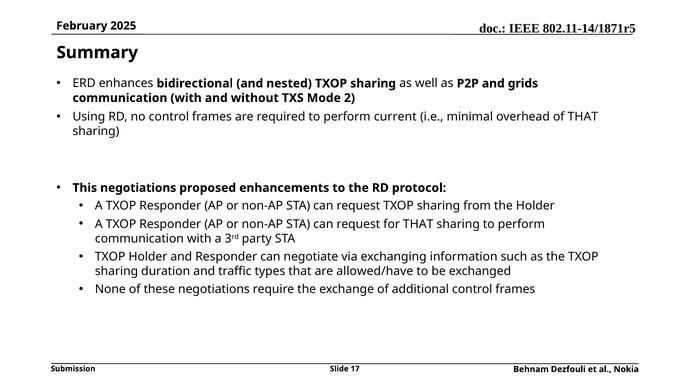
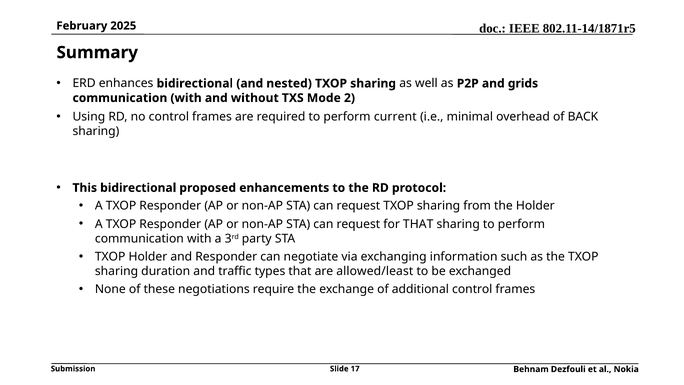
of THAT: THAT -> BACK (583, 117)
This negotiations: negotiations -> bidirectional (138, 188)
allowed/have: allowed/have -> allowed/least (375, 271)
